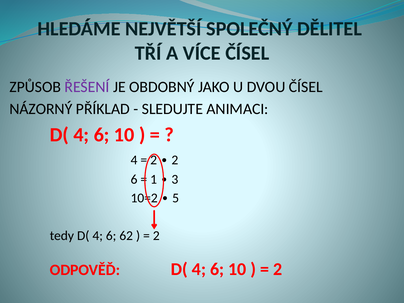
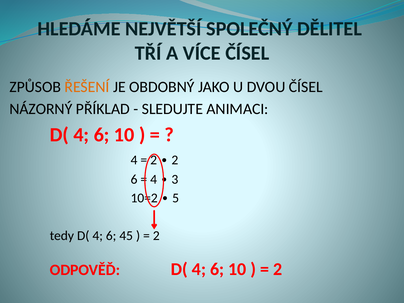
ŘEŠENÍ colour: purple -> orange (87, 87)
1: 1 -> 4 (154, 179)
62: 62 -> 45 (126, 236)
